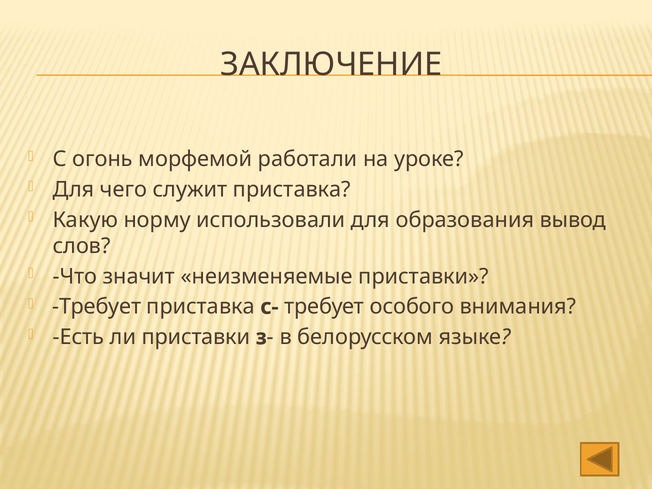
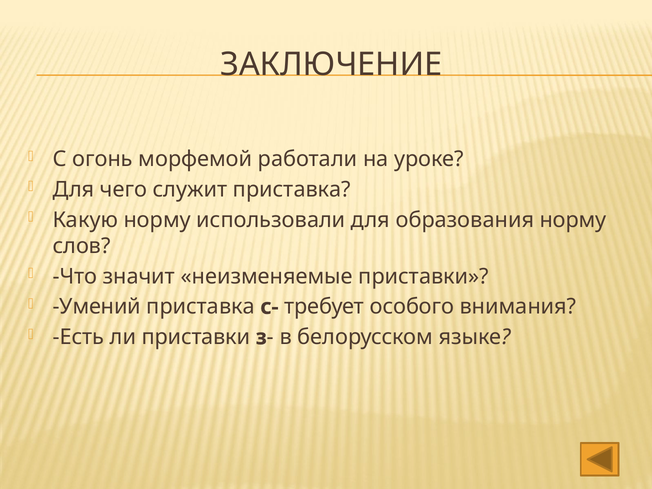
образования вывод: вывод -> норму (573, 220)
Требует: Требует -> Умений (97, 307)
